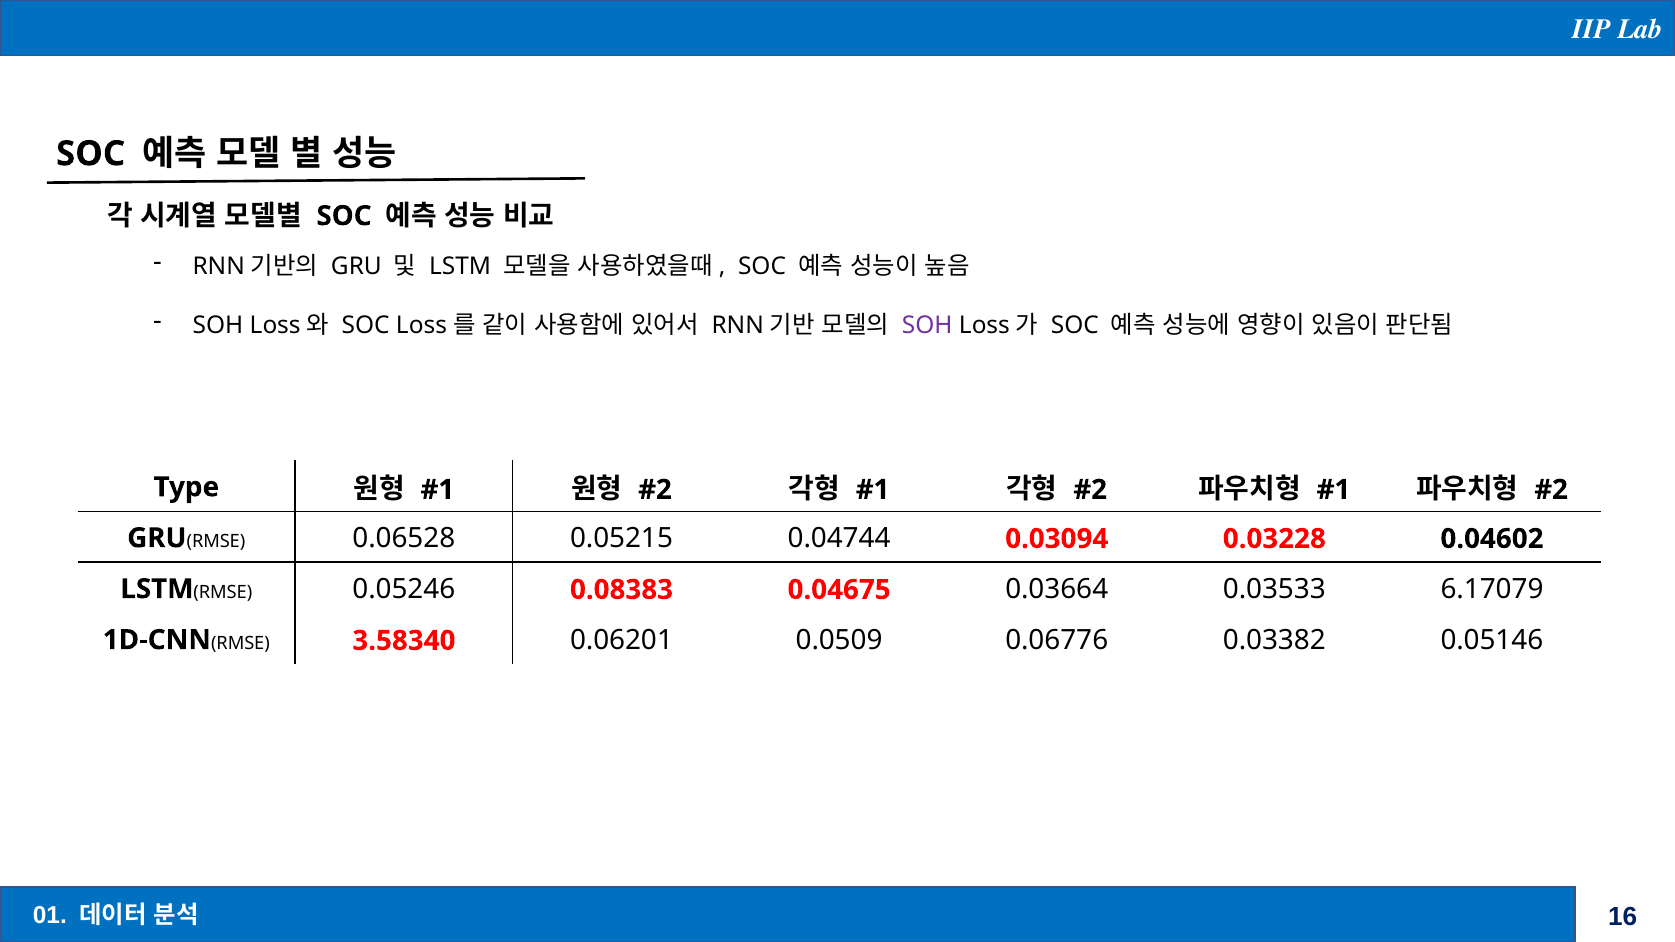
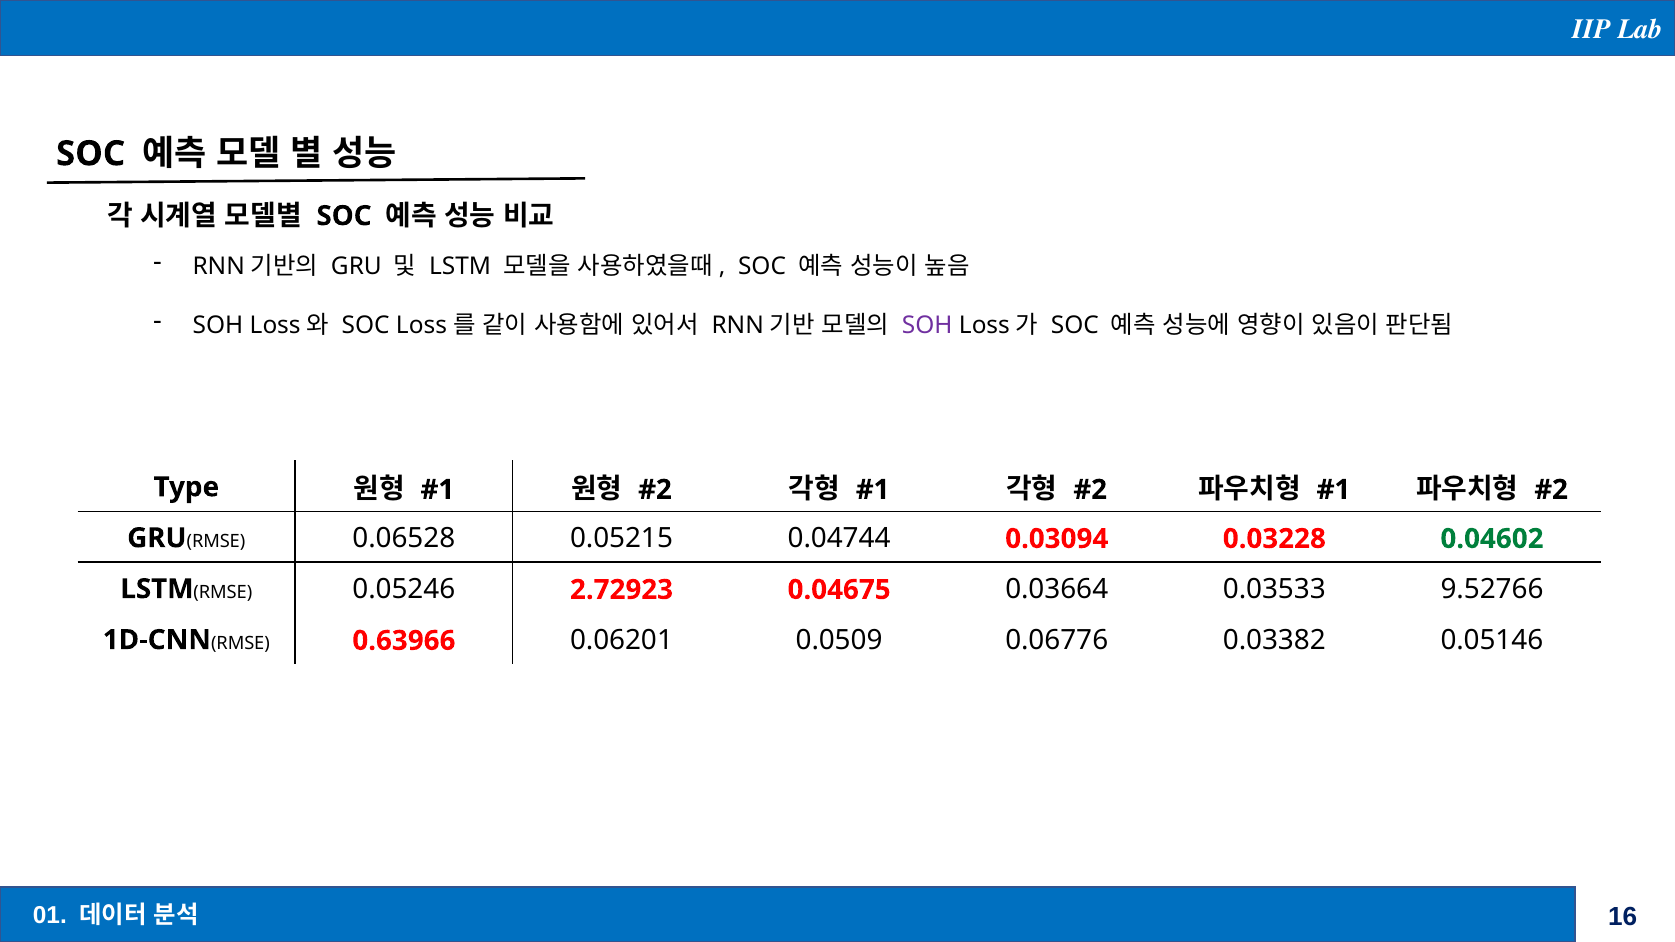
0.04602 colour: black -> green (1492, 539)
0.08383: 0.08383 -> 2.72923 (622, 590)
6.17079: 6.17079 -> 9.52766 (1492, 590)
3.58340: 3.58340 -> 0.63966 (404, 641)
